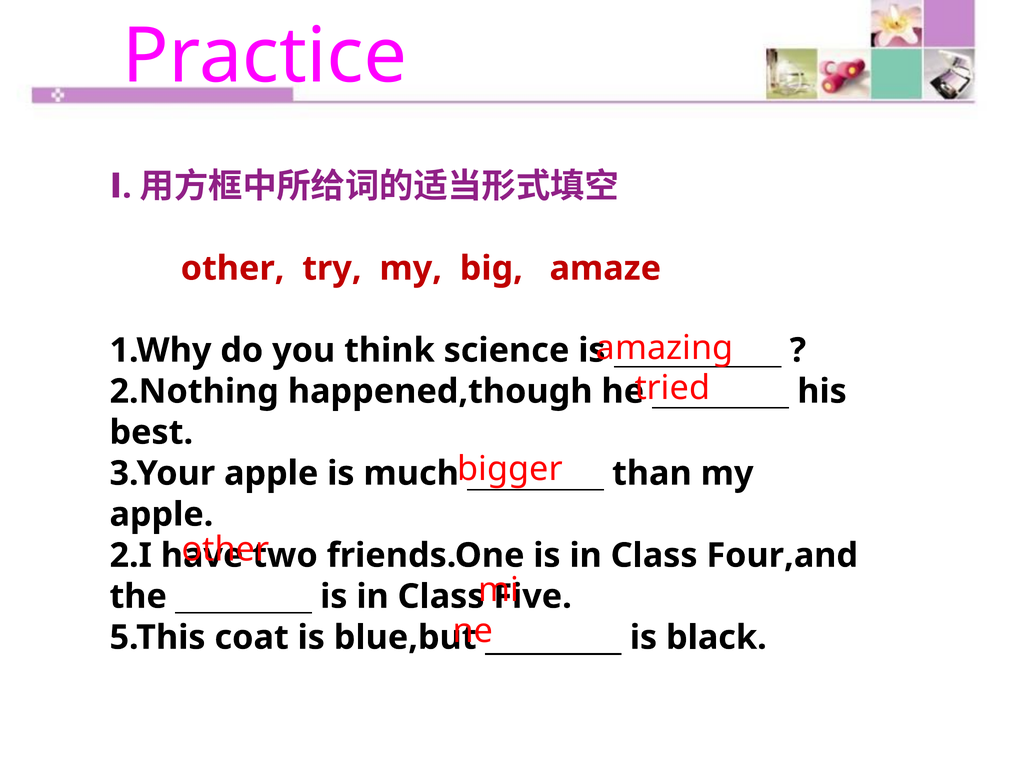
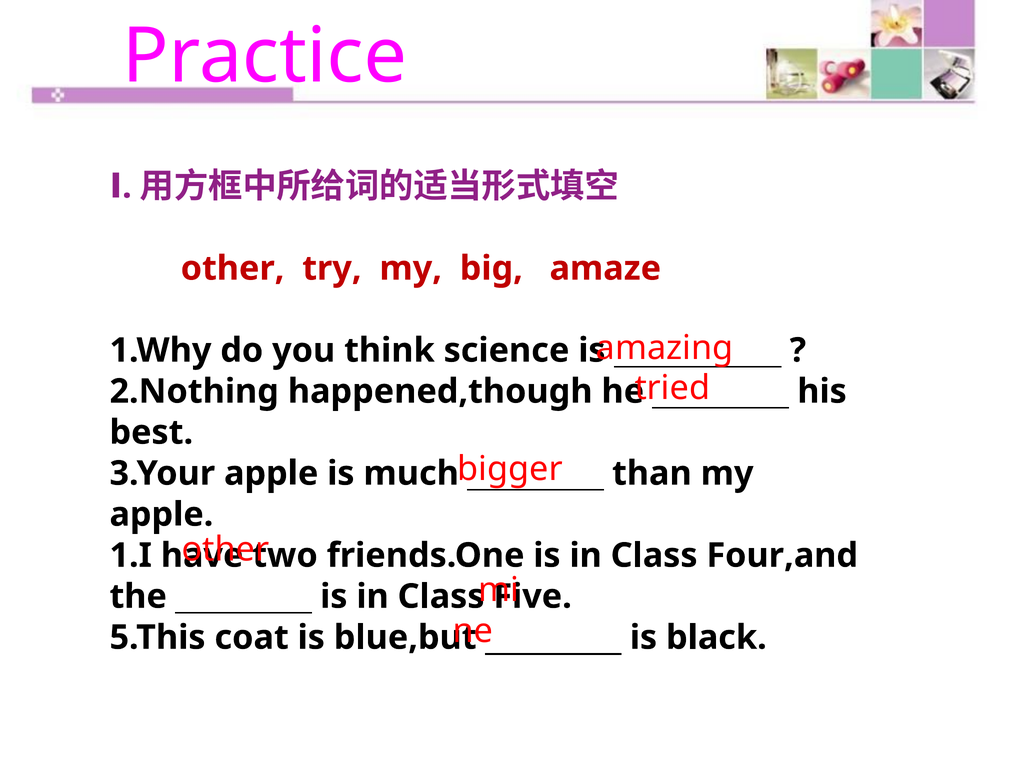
2.I: 2.I -> 1.I (131, 556)
